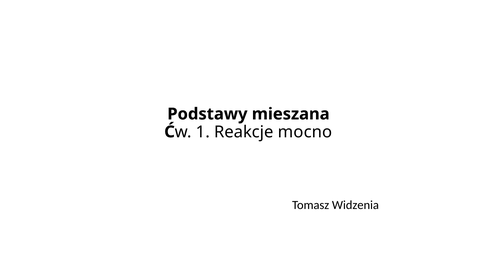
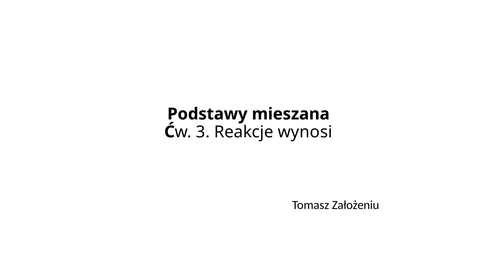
1: 1 -> 3 (203, 132)
mocno: mocno -> wynosi (305, 132)
Widzenia: Widzenia -> Założeniu (356, 206)
